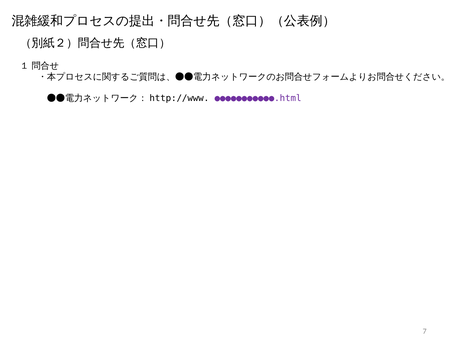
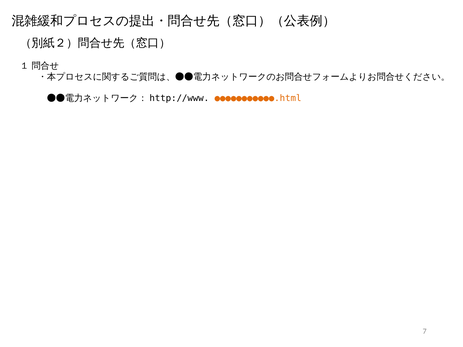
●●●●●●●●●●●.html colour: purple -> orange (258, 98)
